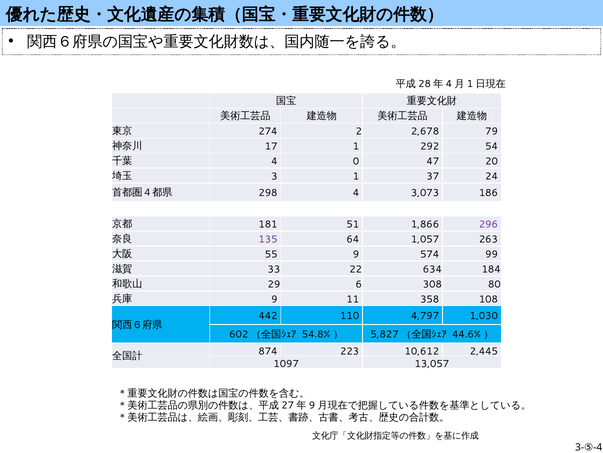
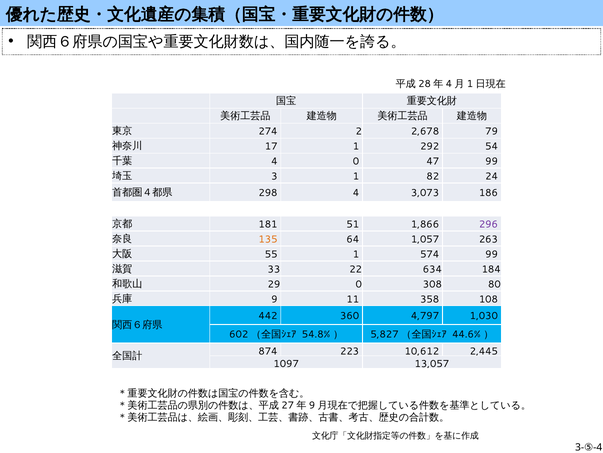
47 20: 20 -> 99 (492, 161)
37: 37 -> 82 (433, 176)
135 colour: purple -> orange (268, 239)
55 9: 9 -> 1 (356, 254)
29 6: 6 -> 0 (359, 284)
110: 110 -> 360 (350, 315)
